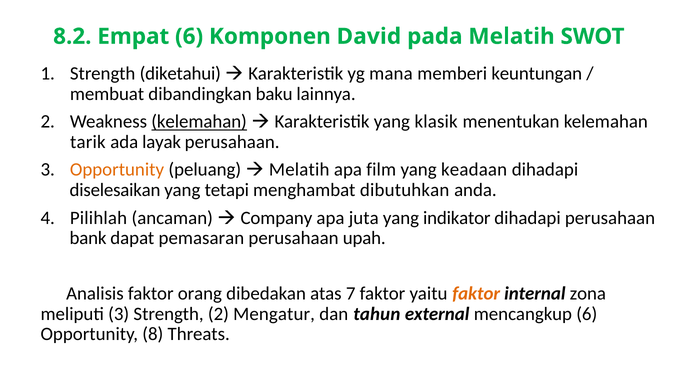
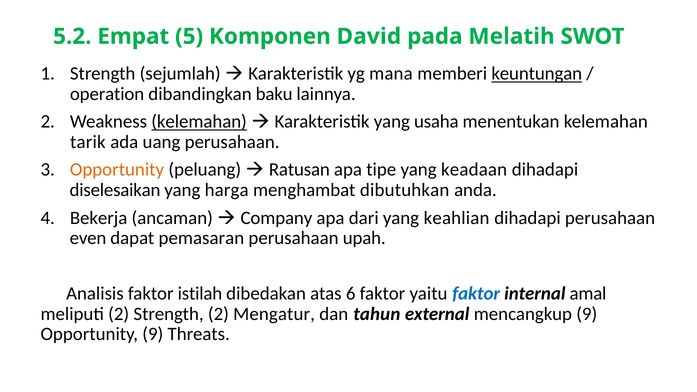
8.2: 8.2 -> 5.2 (72, 36)
Empat 6: 6 -> 5 (189, 36)
diketahui: diketahui -> sejumlah (180, 74)
keuntungan underline: none -> present (537, 74)
membuat: membuat -> operation (107, 94)
klasik: klasik -> usaha (436, 122)
layak: layak -> uang (161, 142)
Melatih: Melatih -> Ratusan (299, 170)
film: film -> tipe (381, 170)
tetapi: tetapi -> harga (227, 190)
Pilihlah: Pilihlah -> Bekerja (99, 218)
juta: juta -> dari (364, 218)
indikator: indikator -> keahlian (457, 218)
bank: bank -> even (88, 238)
orang: orang -> istilah (200, 293)
7: 7 -> 6 (351, 293)
faktor colour: orange -> blue (476, 293)
zona: zona -> amal (588, 293)
meliputi 3: 3 -> 2 (119, 314)
mencangkup 6: 6 -> 9 (587, 314)
Opportunity 8: 8 -> 9 (153, 334)
